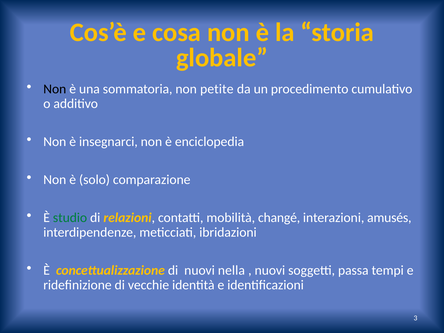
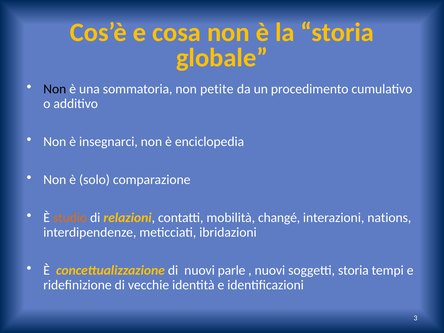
studio colour: green -> orange (70, 218)
amusés: amusés -> nations (389, 218)
nella: nella -> parle (232, 270)
soggetti passa: passa -> storia (353, 270)
